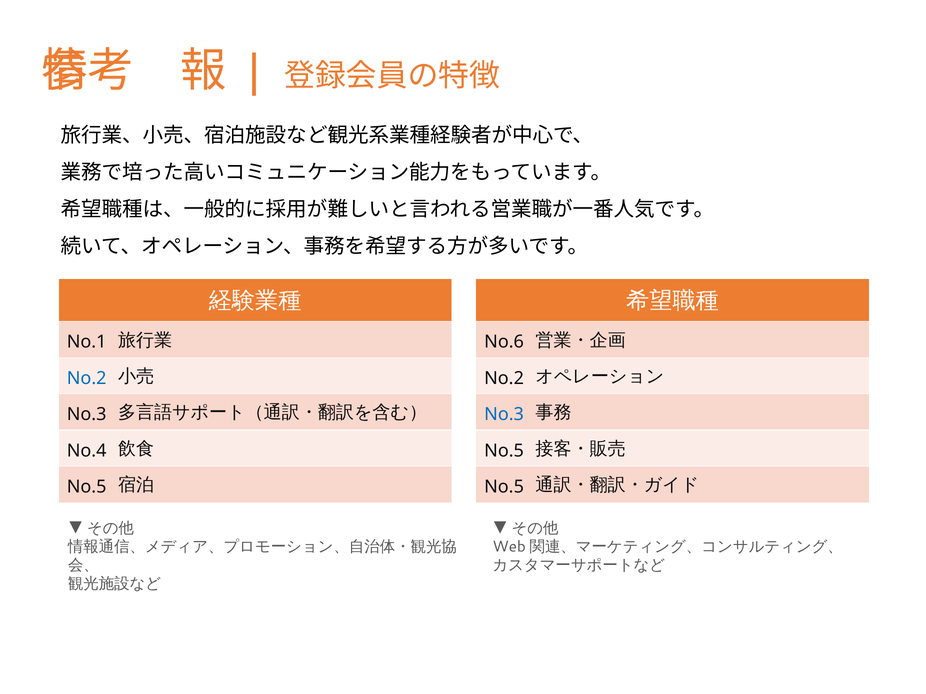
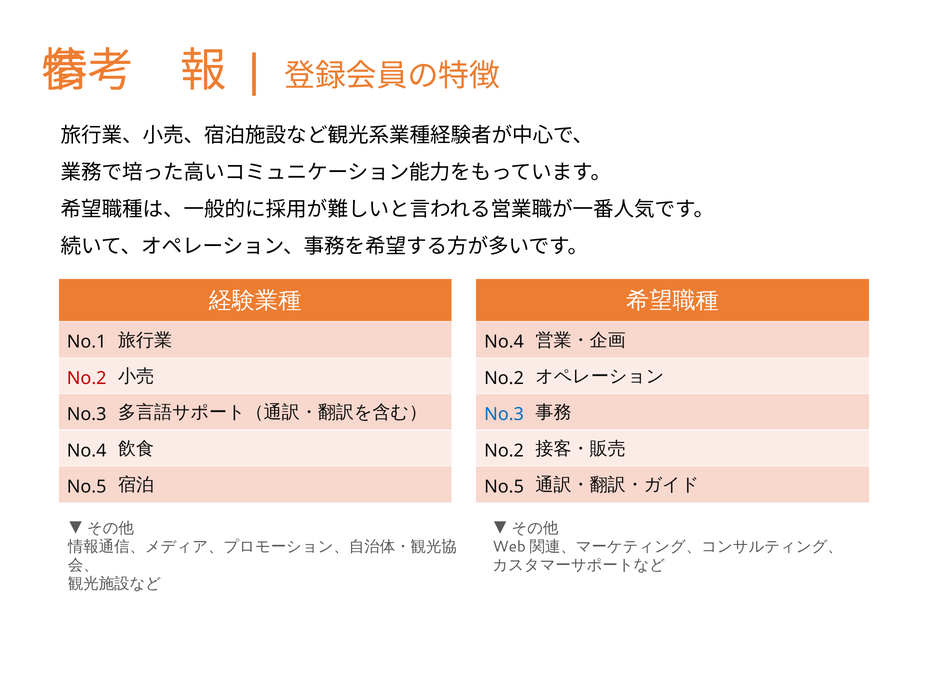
No.6: No.6 -> No.4 (504, 342)
No.2 colour: blue -> red (87, 378)
No.5: No.5 -> No.2 (504, 451)
